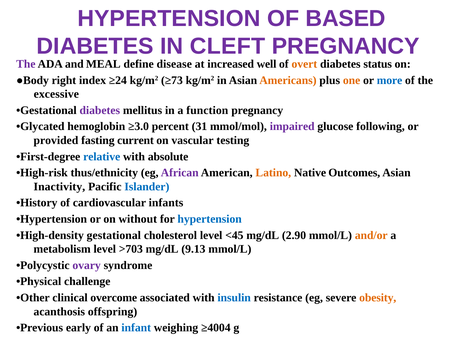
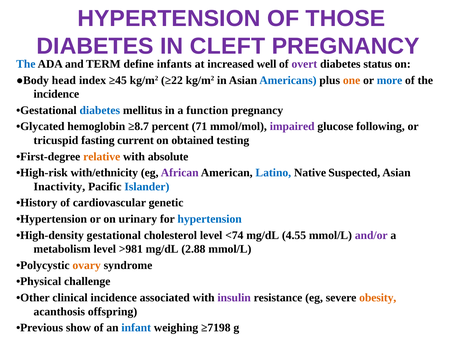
BASED: BASED -> THOSE (345, 19)
The colour: purple -> blue (26, 64)
MEAL: MEAL -> TERM (103, 64)
disease: disease -> infants (174, 64)
overt colour: orange -> purple (304, 64)
right: right -> head (64, 80)
≥24: ≥24 -> ≥45 (118, 80)
≥73: ≥73 -> ≥22 (172, 80)
Americans colour: orange -> blue (288, 80)
excessive: excessive -> incidence (56, 94)
diabetes colour: purple -> blue (100, 110)
≥3.0: ≥3.0 -> ≥8.7 (139, 127)
31: 31 -> 71 (199, 127)
provided: provided -> tricuspid (56, 140)
vascular: vascular -> obtained (193, 140)
relative colour: blue -> orange (102, 157)
thus/ethnicity: thus/ethnicity -> with/ethnicity (104, 173)
Latino colour: orange -> blue (273, 173)
Outcomes: Outcomes -> Suspected (354, 173)
infants: infants -> genetic (166, 203)
without: without -> urinary (138, 219)
<45: <45 -> <74 (234, 235)
2.90: 2.90 -> 4.55 (294, 235)
and/or colour: orange -> purple (371, 235)
>703: >703 -> >981 (131, 249)
9.13: 9.13 -> 2.88 (193, 249)
ovary colour: purple -> orange (87, 265)
clinical overcome: overcome -> incidence (114, 298)
insulin colour: blue -> purple (234, 298)
early: early -> show (78, 328)
≥4004: ≥4004 -> ≥7198 (216, 328)
